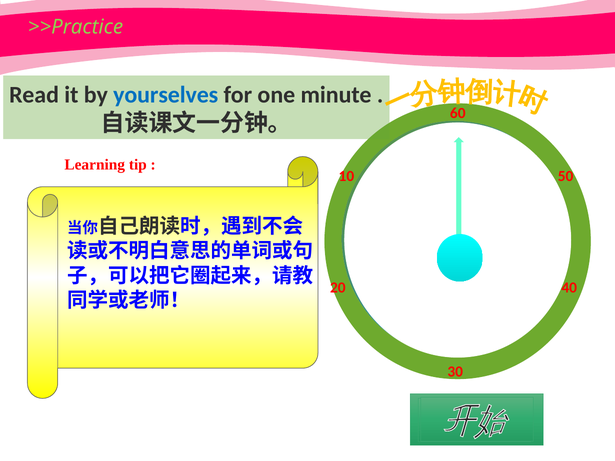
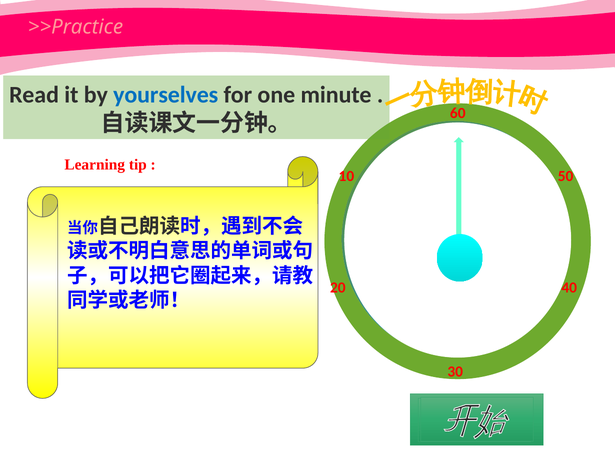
>>Practice colour: light green -> pink (75, 27)
